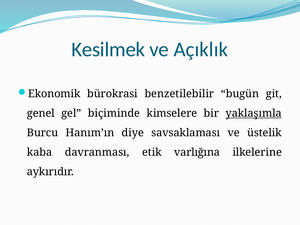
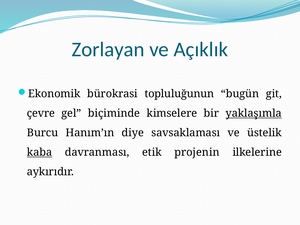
Kesilmek: Kesilmek -> Zorlayan (108, 50)
benzetilebilir: benzetilebilir -> topluluğunun (179, 94)
genel: genel -> çevre (41, 113)
kaba underline: none -> present (40, 152)
varlığına: varlığına -> projenin (197, 152)
